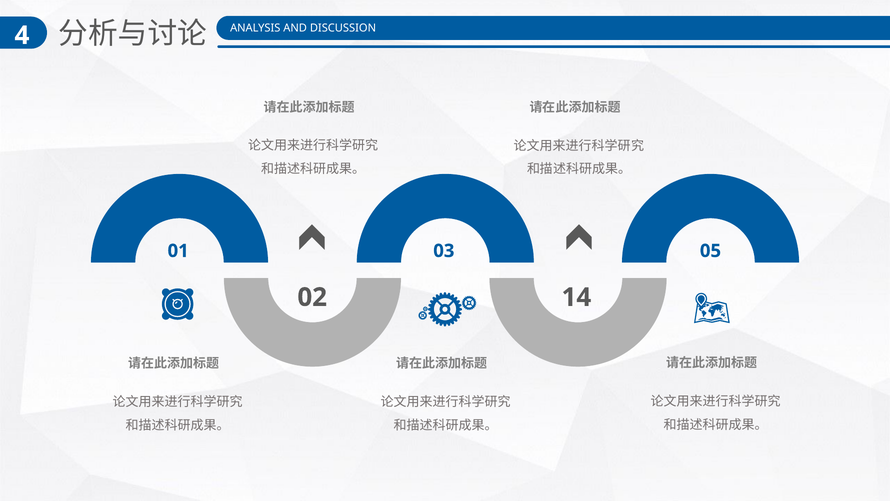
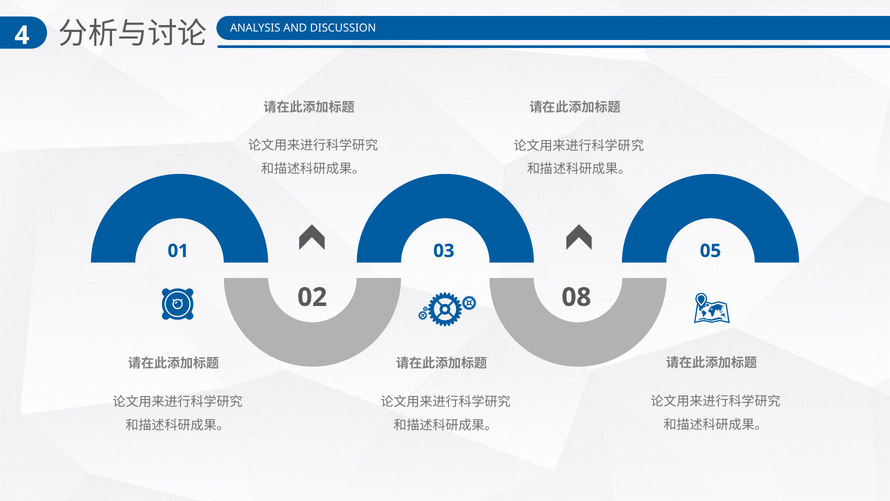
14: 14 -> 08 (576, 297)
